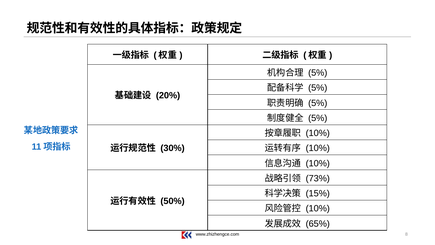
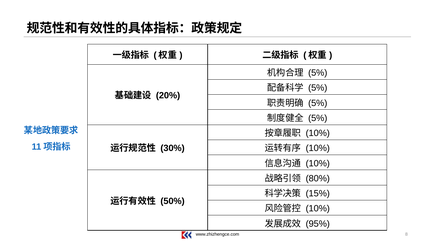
73%: 73% -> 80% (318, 178)
65%: 65% -> 95% (318, 223)
